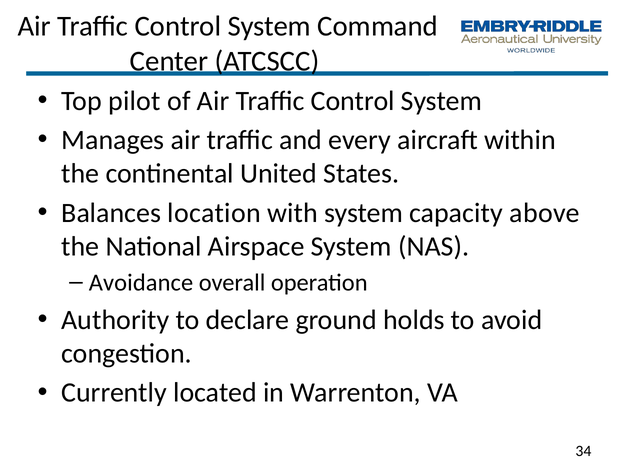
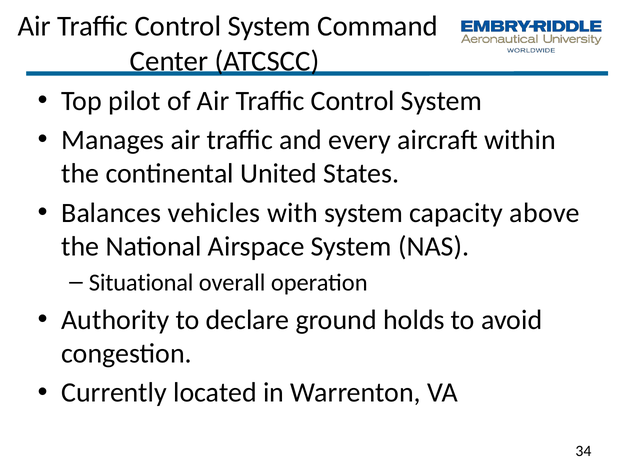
location: location -> vehicles (214, 213)
Avoidance: Avoidance -> Situational (141, 282)
